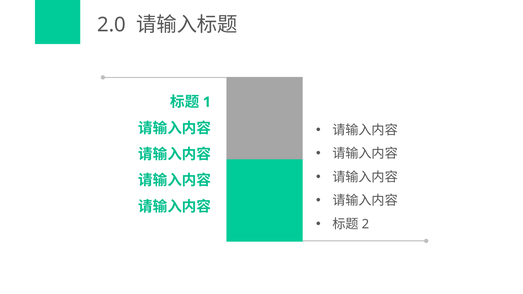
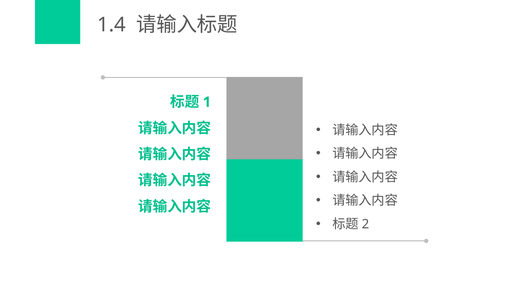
2.0: 2.0 -> 1.4 (112, 25)
